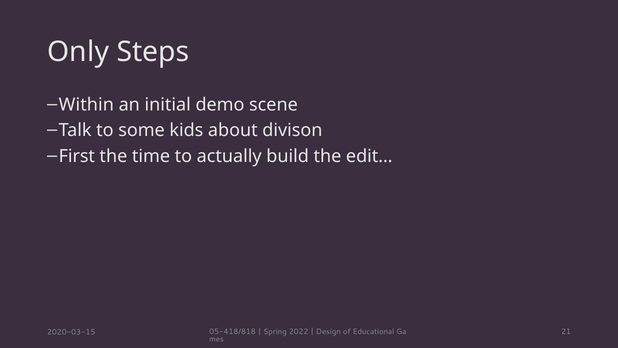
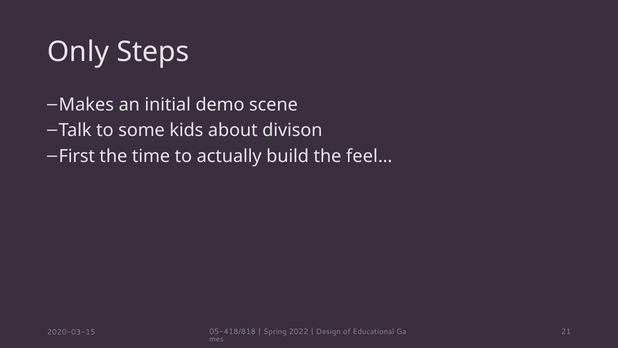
Within: Within -> Makes (86, 104)
edit…: edit… -> feel… (369, 156)
